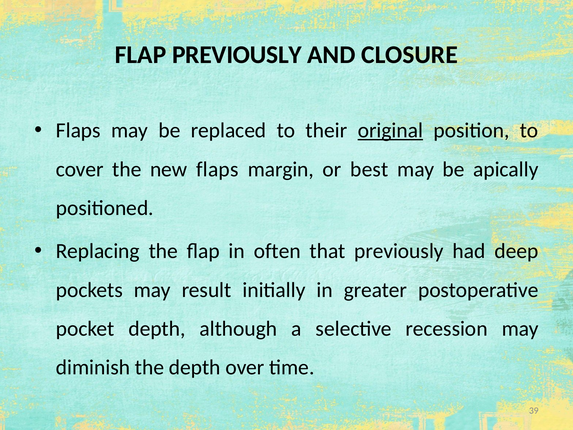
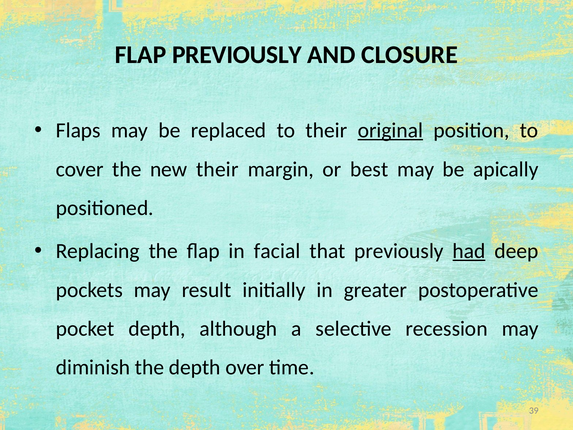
new flaps: flaps -> their (217, 169)
often: often -> facial (277, 251)
had underline: none -> present (469, 251)
